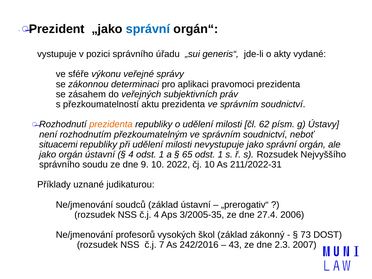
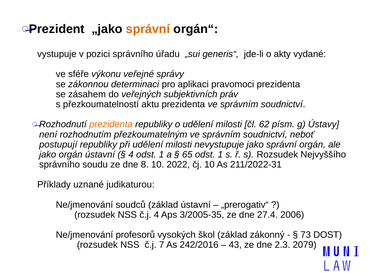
správní colour: blue -> orange (148, 29)
situacemi: situacemi -> postupují (58, 144)
9: 9 -> 8 (145, 165)
2007: 2007 -> 2079 (305, 245)
